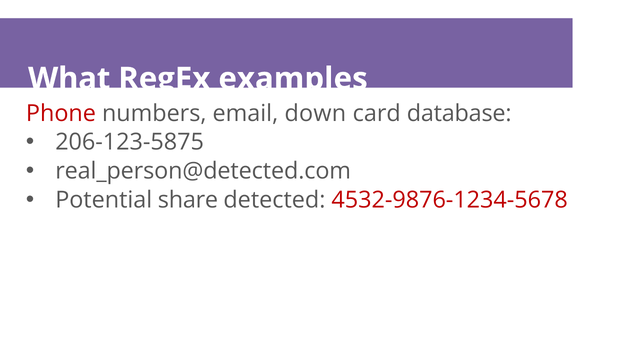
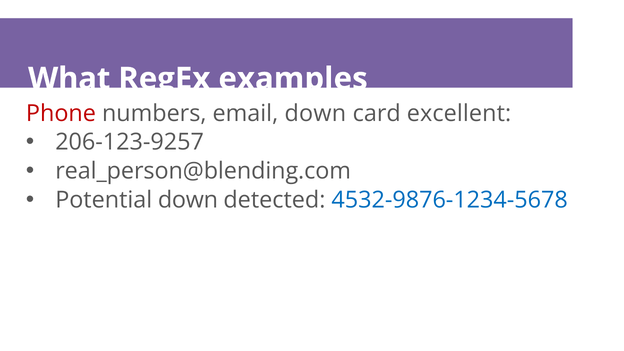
database: database -> excellent (459, 113)
206-123-5875: 206-123-5875 -> 206-123-9257 (130, 142)
real_person@detected.com: real_person@detected.com -> real_person@blending.com (203, 171)
Potential share: share -> down (188, 200)
4532-9876-1234-5678 colour: red -> blue (450, 200)
